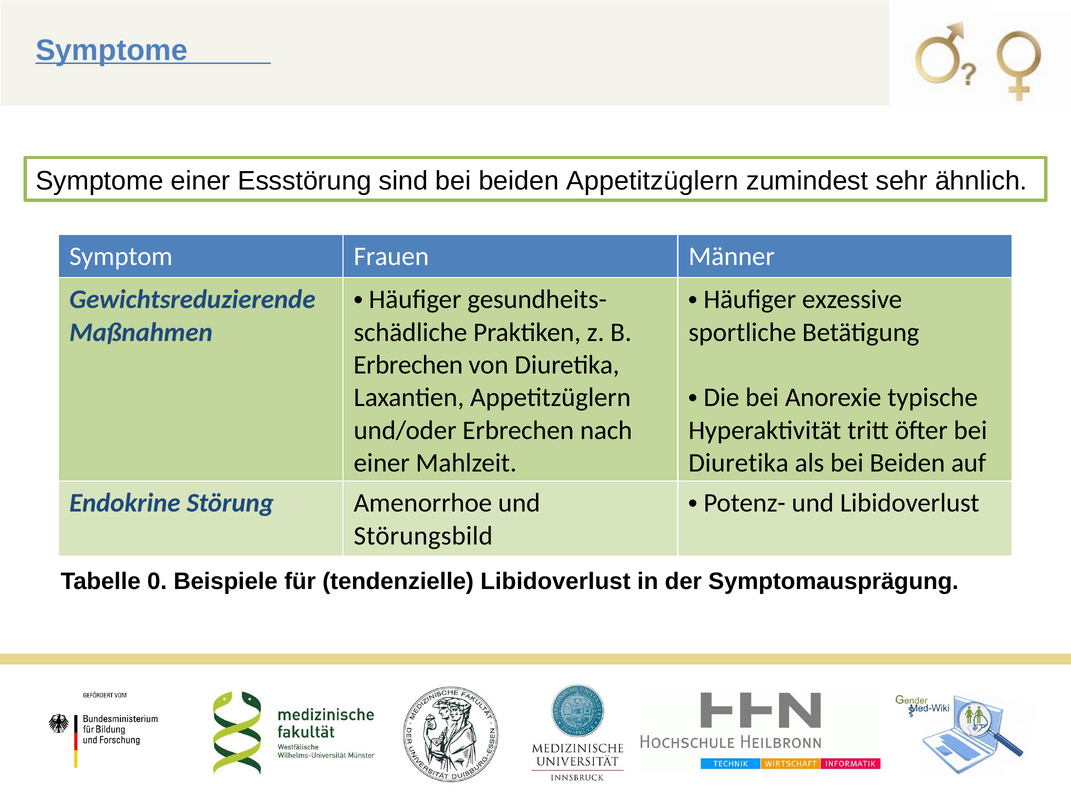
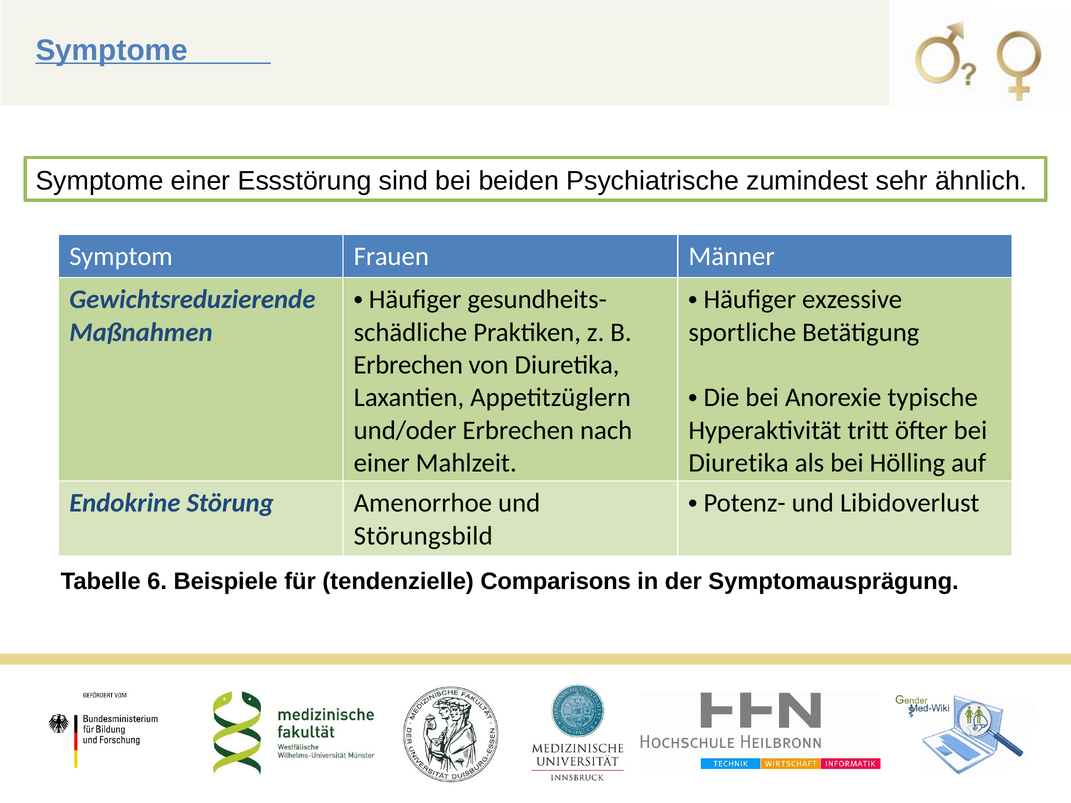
beiden Appetitzüglern: Appetitzüglern -> Psychiatrische (653, 181)
als bei Beiden: Beiden -> Hölling (907, 463)
0: 0 -> 6 (157, 582)
tendenzielle Libidoverlust: Libidoverlust -> Comparisons (556, 582)
